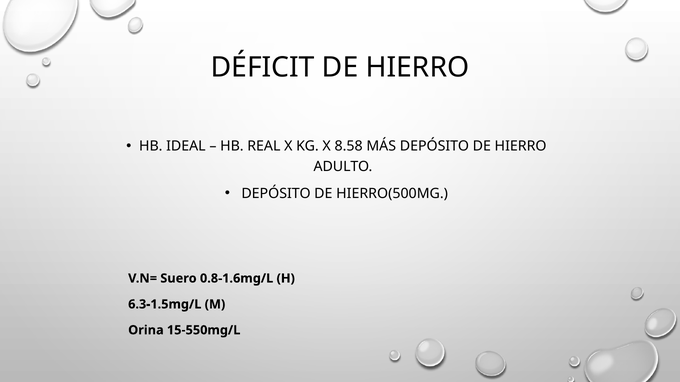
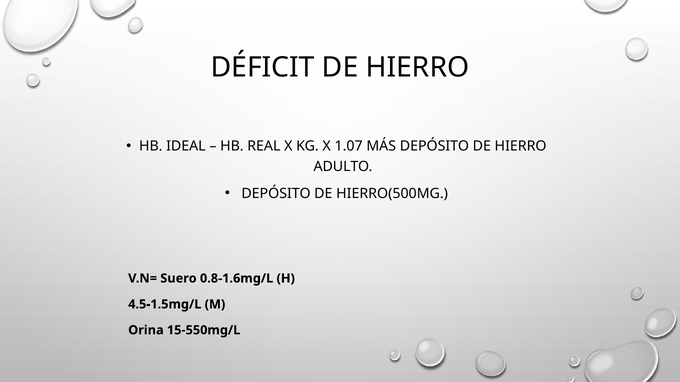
8.58: 8.58 -> 1.07 (349, 146)
6.3-1.5mg/L: 6.3-1.5mg/L -> 4.5-1.5mg/L (165, 305)
